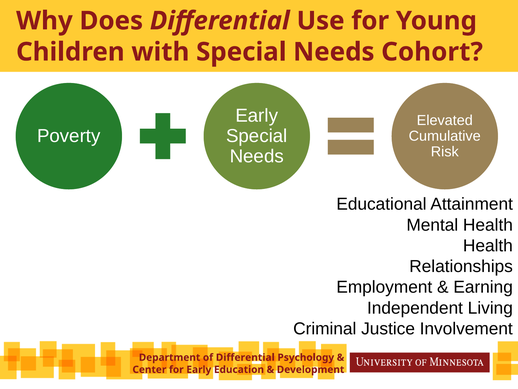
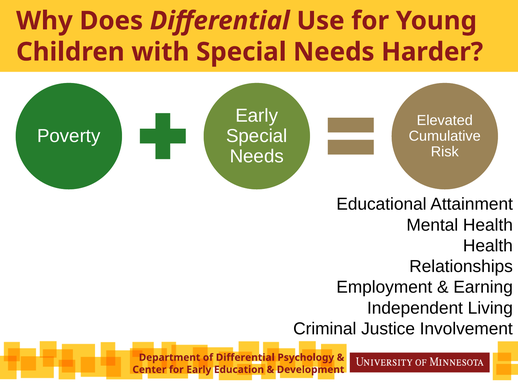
Cohort: Cohort -> Harder (432, 52)
